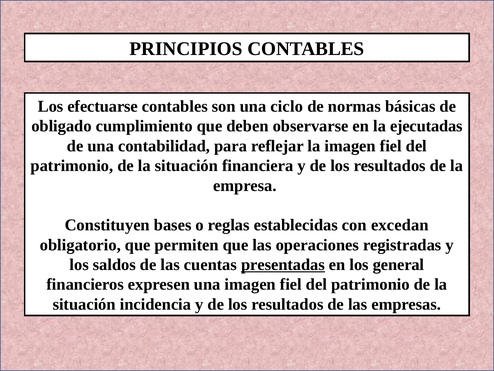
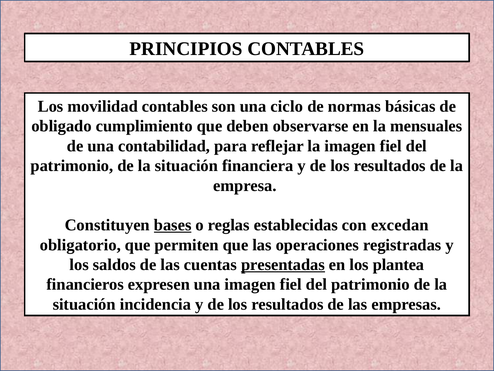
efectuarse: efectuarse -> movilidad (103, 106)
ejecutadas: ejecutadas -> mensuales (426, 126)
bases underline: none -> present (173, 225)
general: general -> plantea (399, 264)
